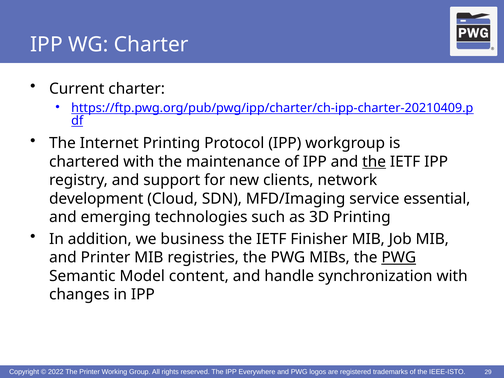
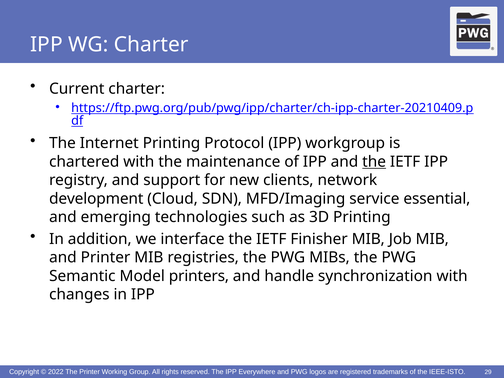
business: business -> interface (192, 239)
PWG underline: present -> none (399, 258)
content: content -> printers (199, 276)
